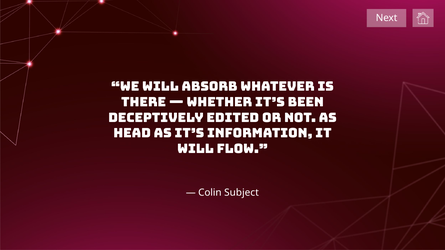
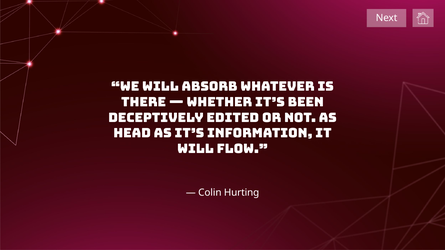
Subject: Subject -> Hurting (242, 193)
